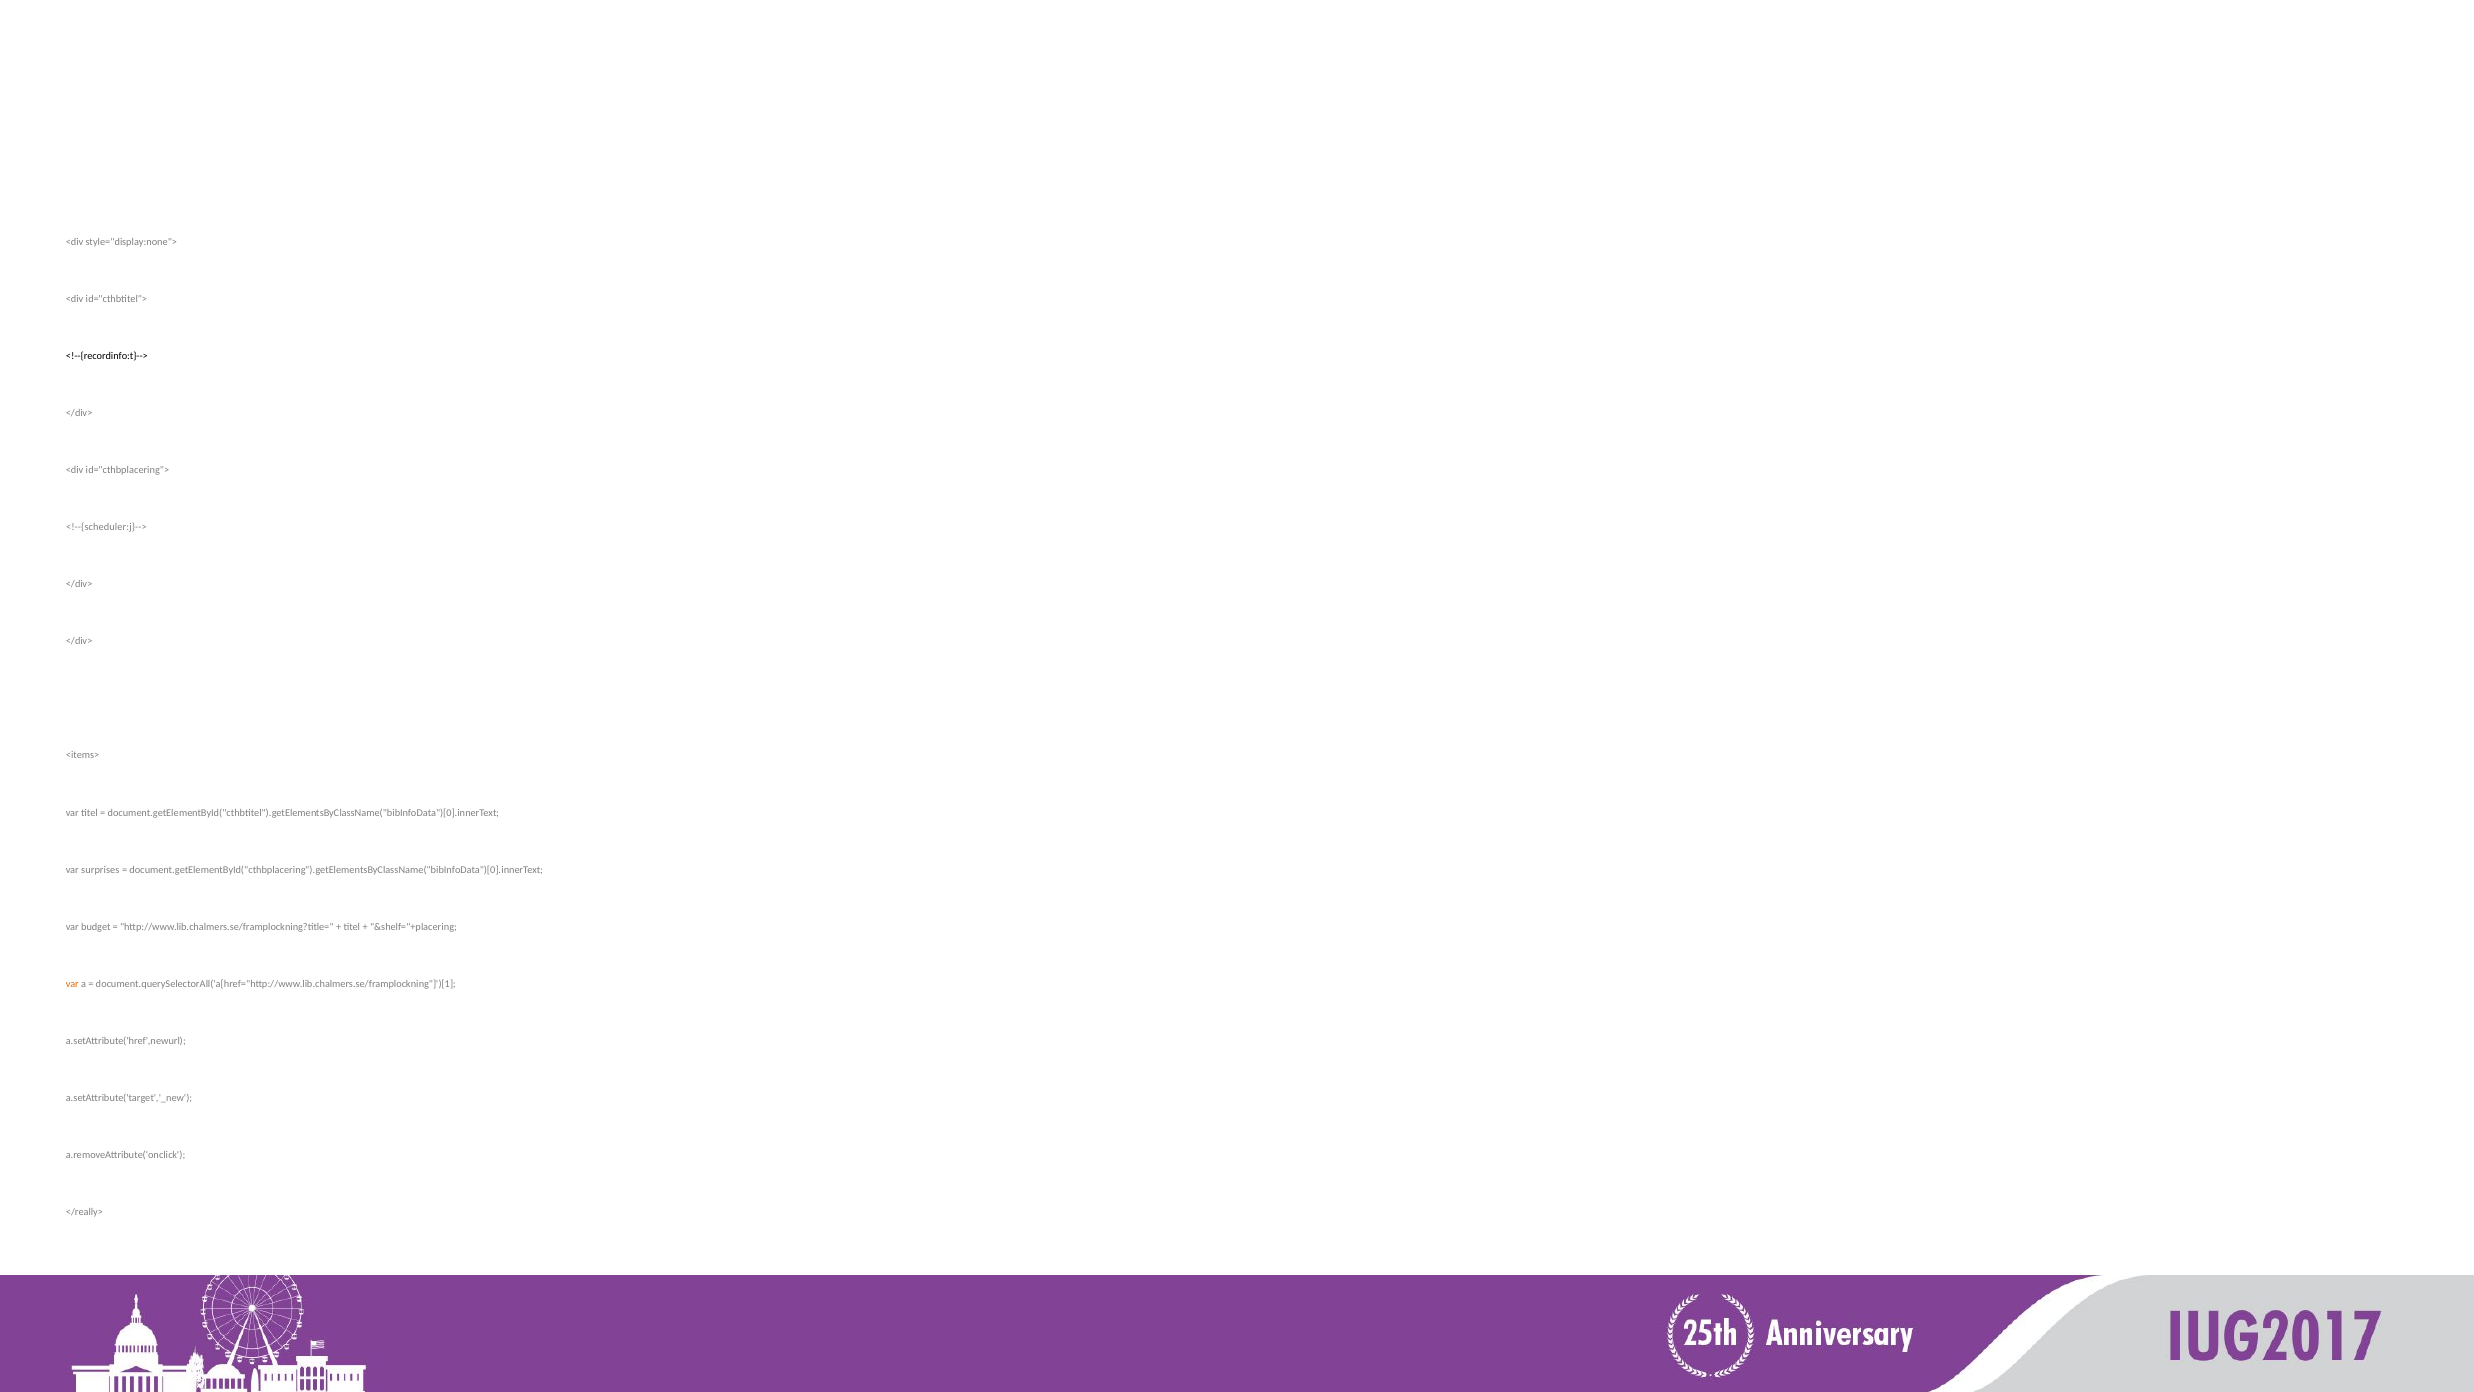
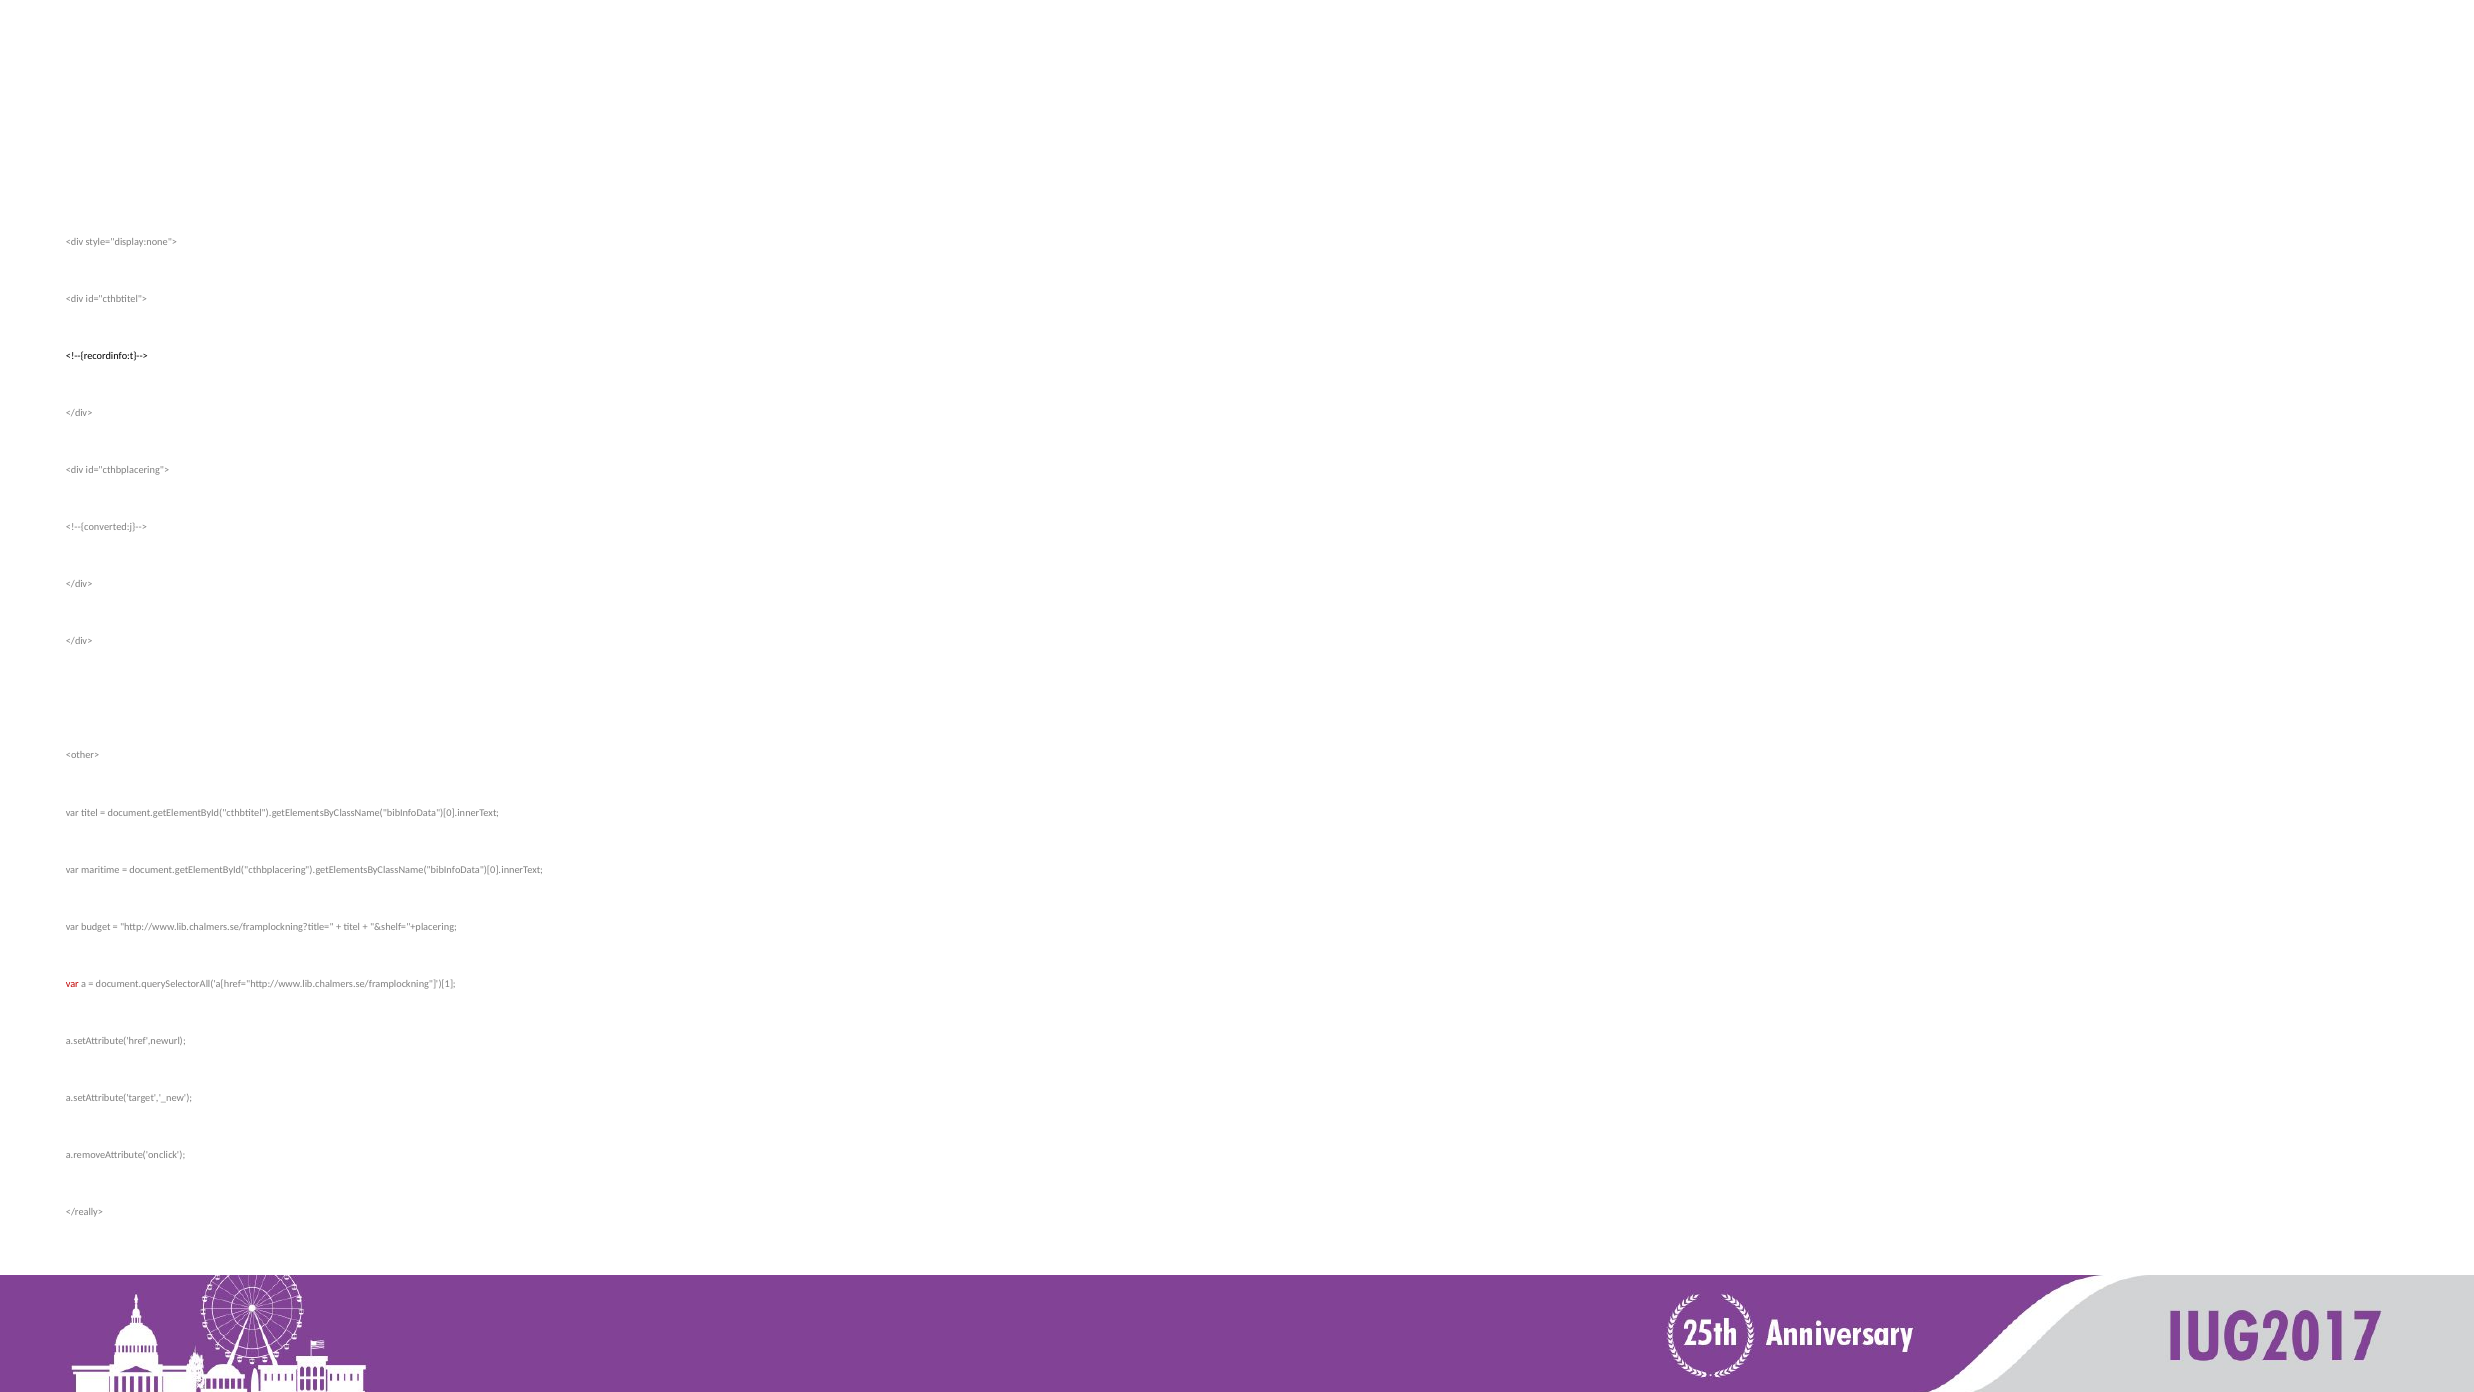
<!--{scheduler:j}-->: <!--{scheduler:j}--> -> <!--{converted:j}--> (106, 527)
<items>: <items> -> <other> (83, 755)
surprises: surprises -> maritime (100, 870)
var colour: orange -> red (72, 984)
